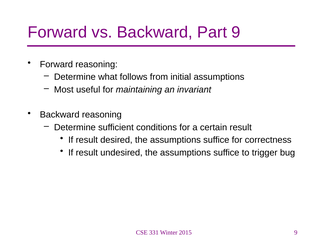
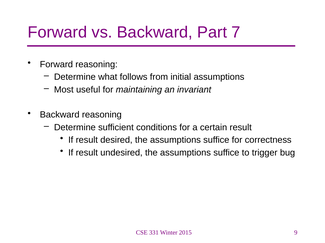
Part 9: 9 -> 7 (236, 32)
